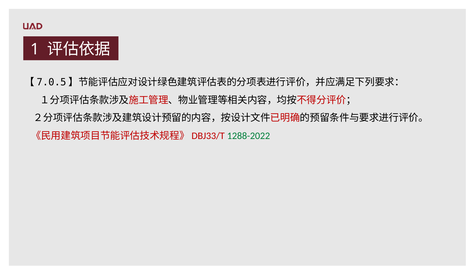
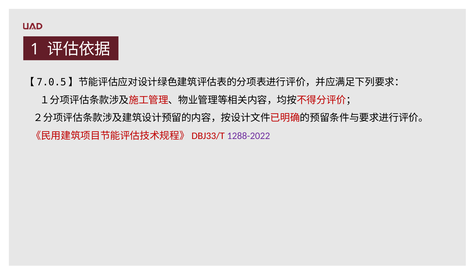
1288-2022 colour: green -> purple (249, 136)
